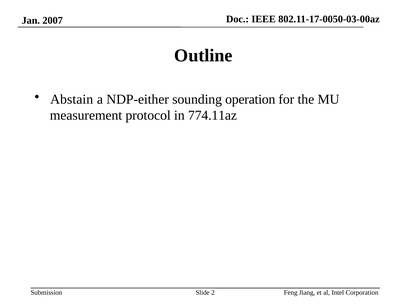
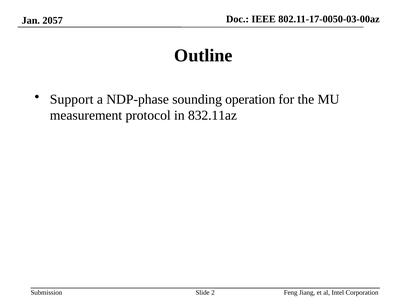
2007: 2007 -> 2057 (53, 20)
Abstain: Abstain -> Support (72, 99)
NDP-either: NDP-either -> NDP-phase (138, 99)
774.11az: 774.11az -> 832.11az (212, 116)
